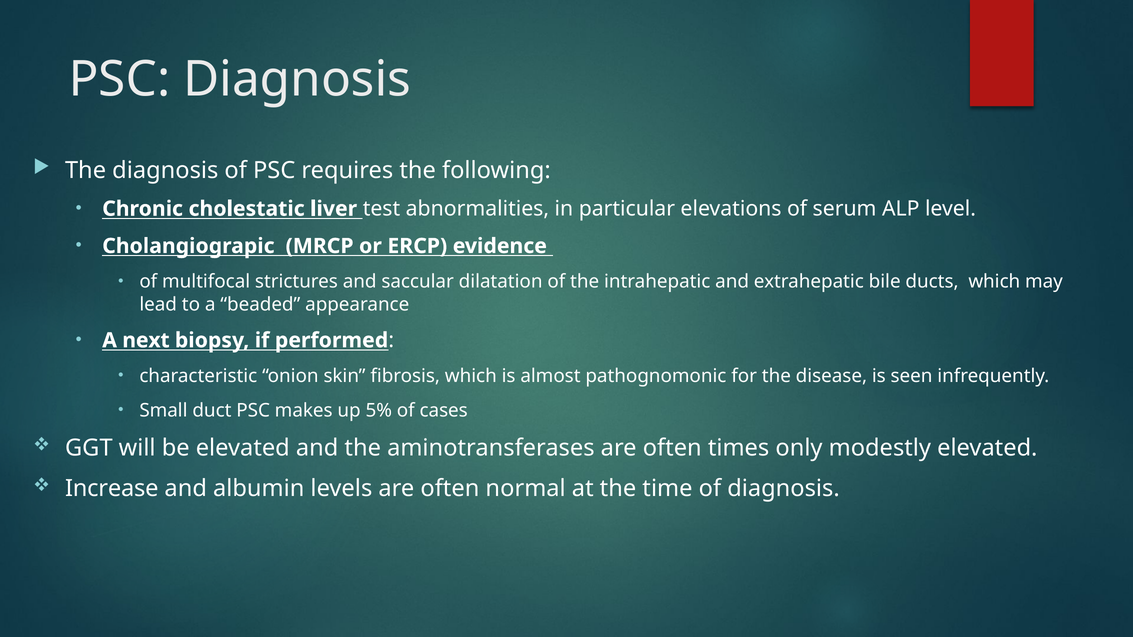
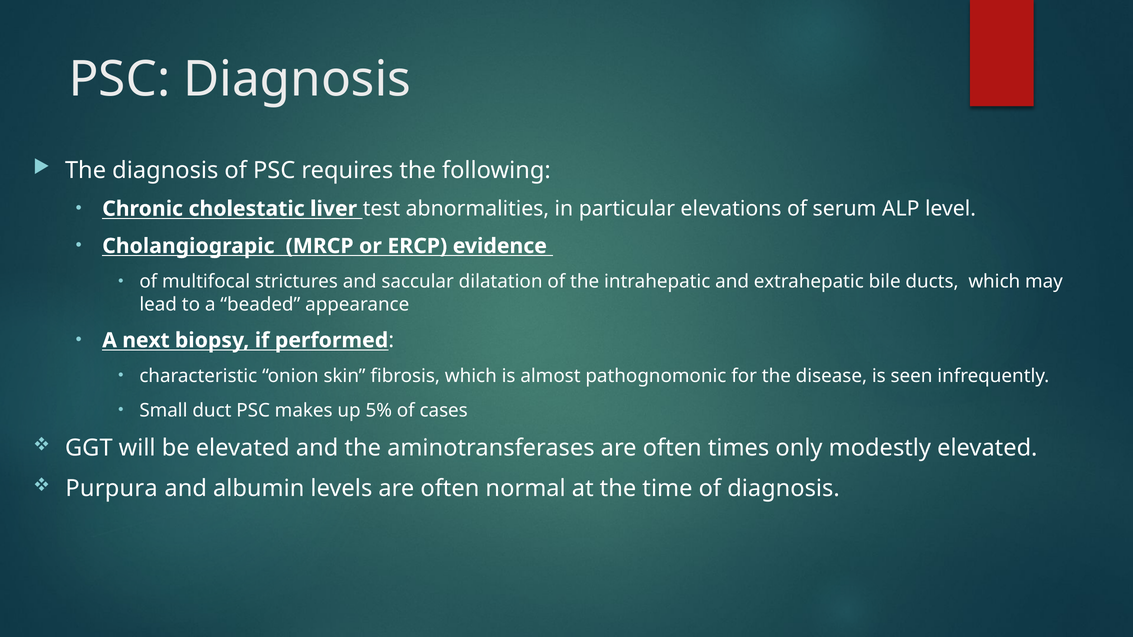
Increase: Increase -> Purpura (112, 488)
